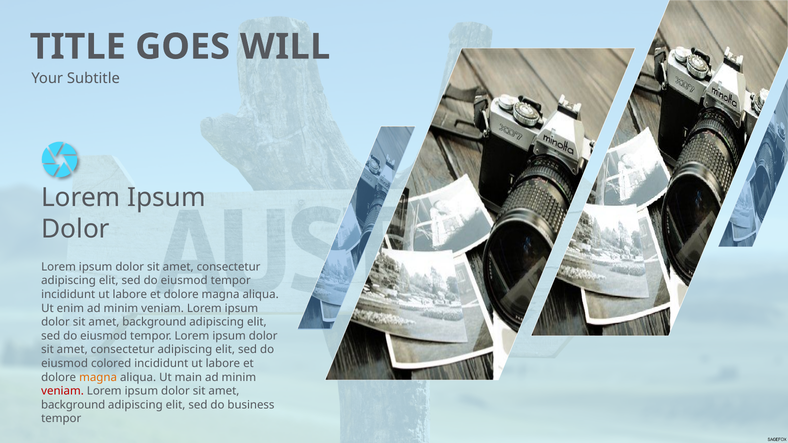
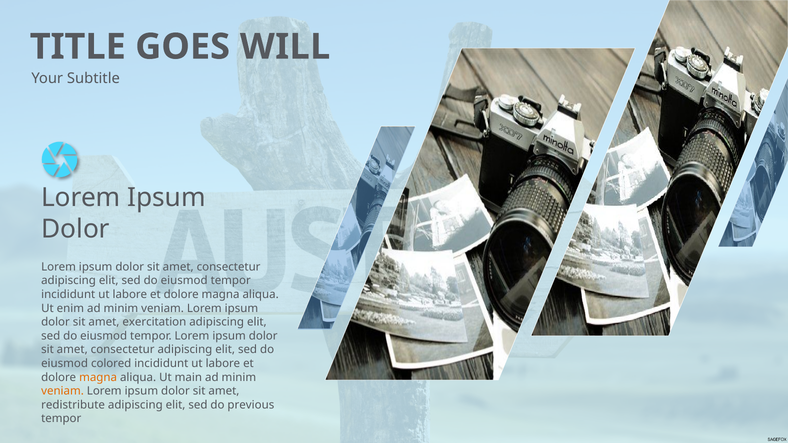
background: background -> exercitation (154, 322)
veniam colour: red -> orange (63, 391)
background: background -> redistribute (73, 405)
business: business -> previous (251, 405)
